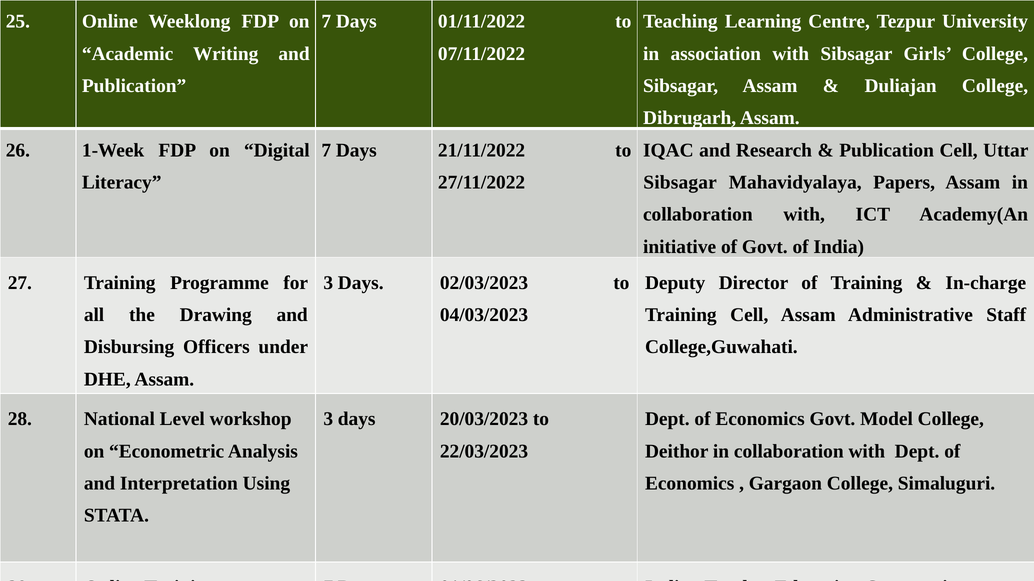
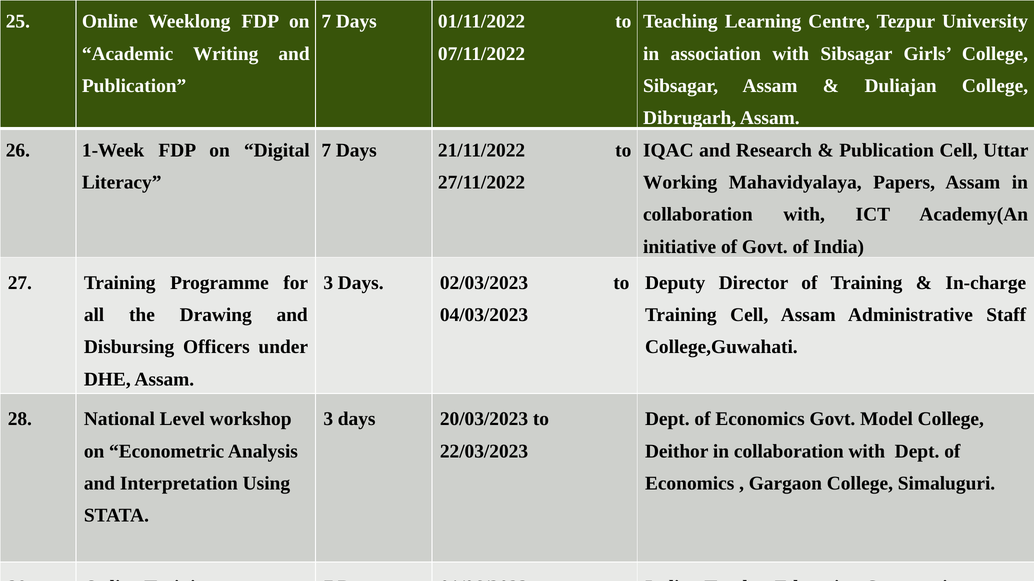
Sibsagar: Sibsagar -> Working (680, 183)
